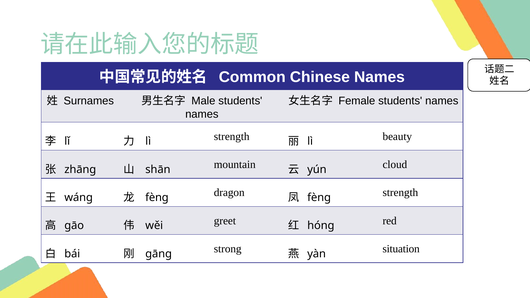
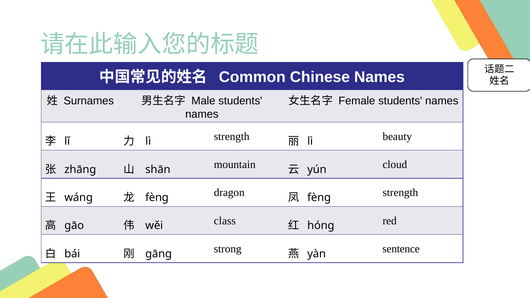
greet: greet -> class (225, 221)
situation: situation -> sentence (401, 249)
